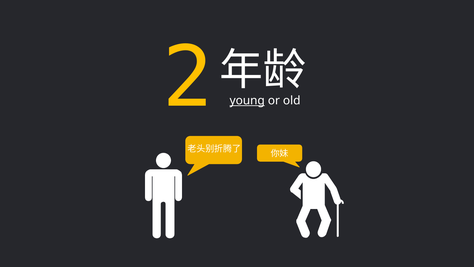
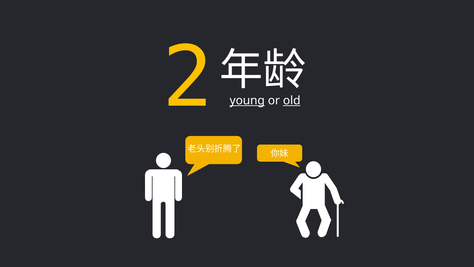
old underline: none -> present (292, 101)
